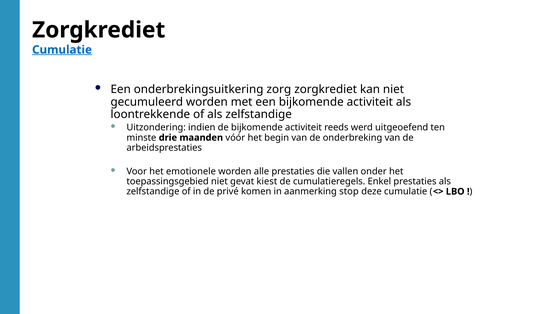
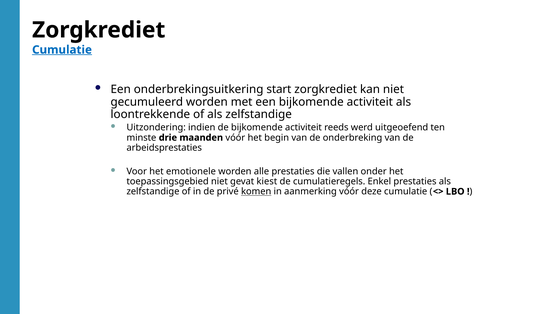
zorg: zorg -> start (279, 89)
komen underline: none -> present (256, 191)
aanmerking stop: stop -> vóór (349, 191)
